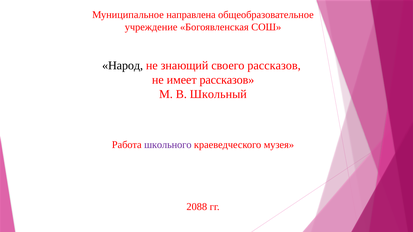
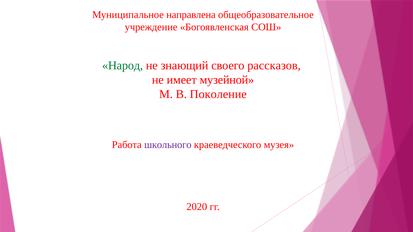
Народ colour: black -> green (123, 66)
имеет рассказов: рассказов -> музейной (227, 80)
Школьный: Школьный -> Поколение (218, 94)
2088: 2088 -> 2020 (197, 207)
